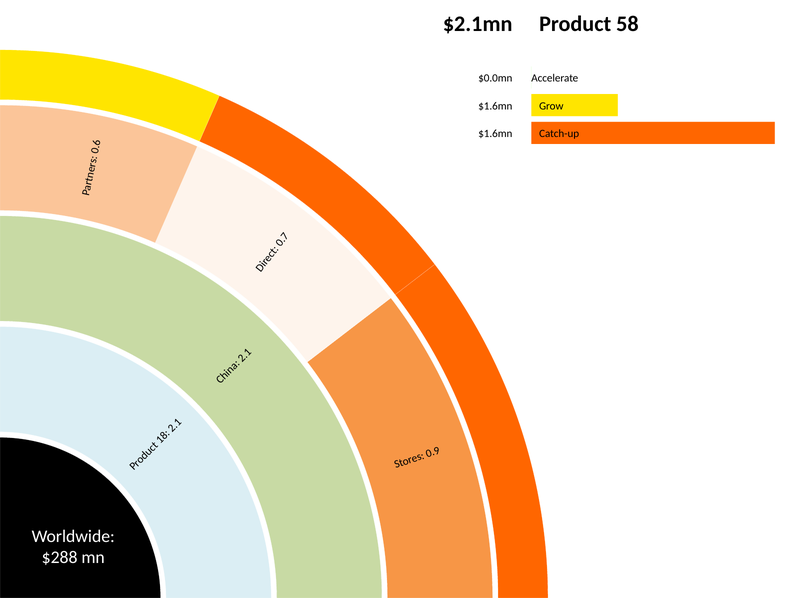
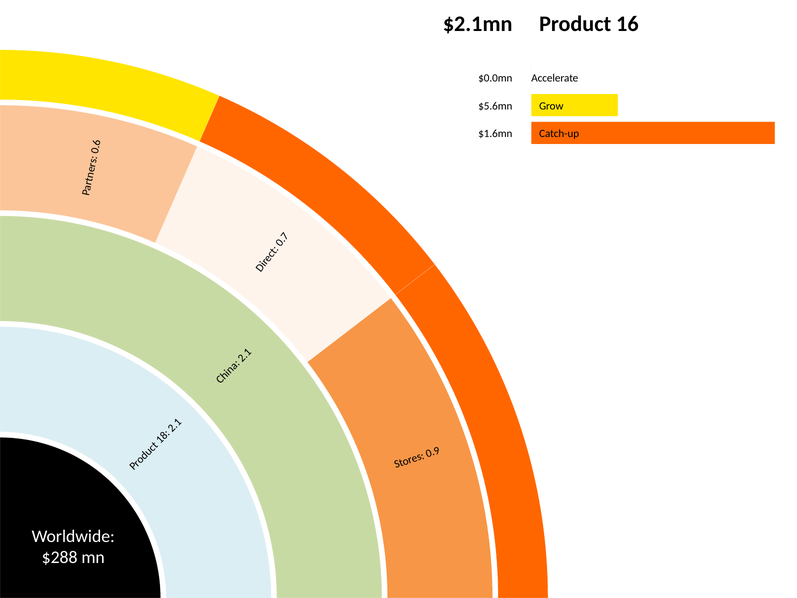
58: 58 -> 16 (627, 24)
$1.6mn: $1.6mn -> $5.6mn (495, 106)
